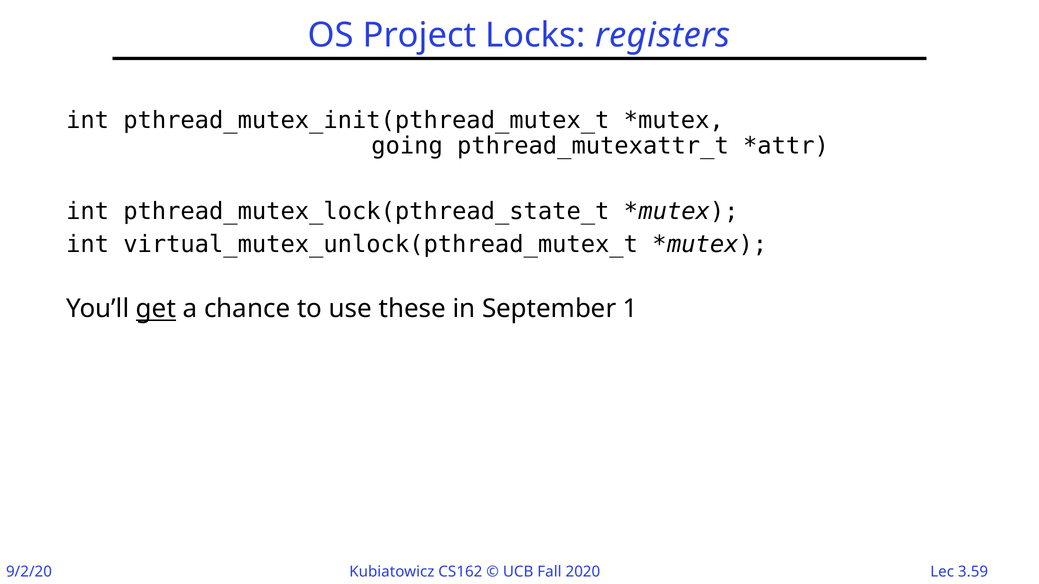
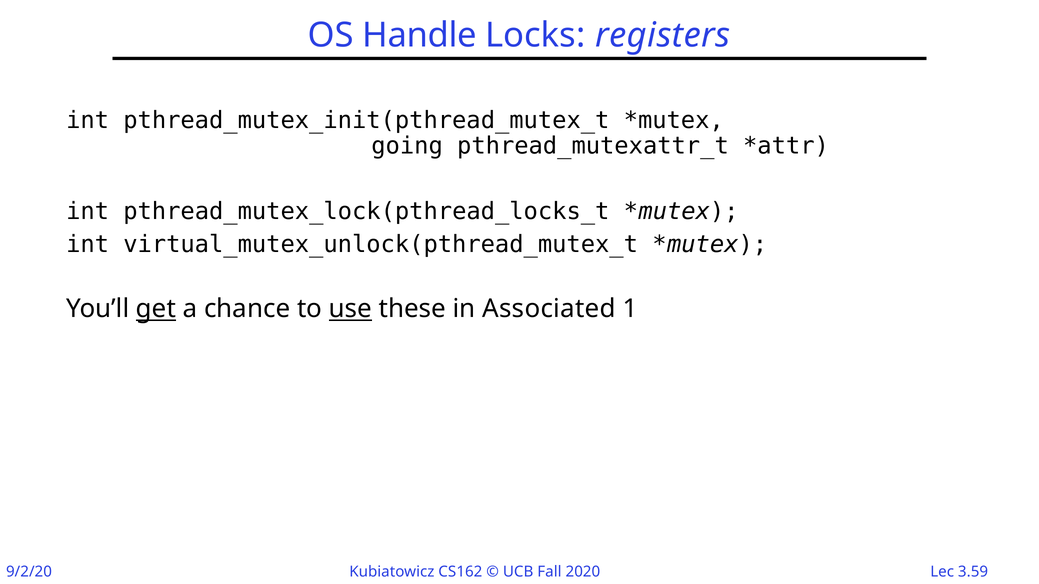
Project: Project -> Handle (420, 35)
pthread_mutex_lock(pthread_state_t: pthread_mutex_lock(pthread_state_t -> pthread_mutex_lock(pthread_locks_t (366, 212)
use underline: none -> present (350, 309)
September: September -> Associated (549, 309)
